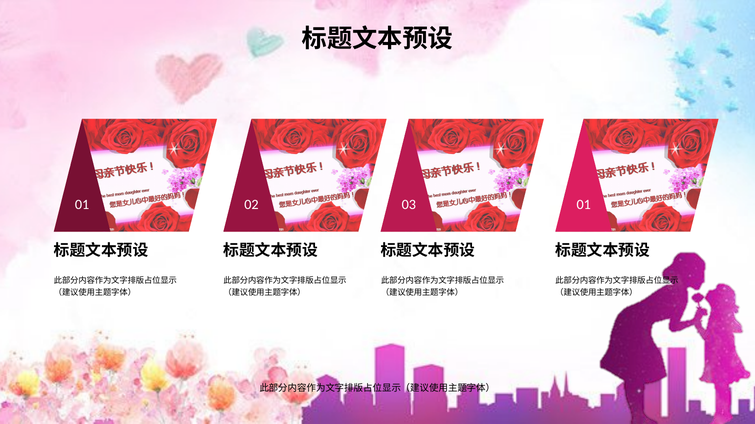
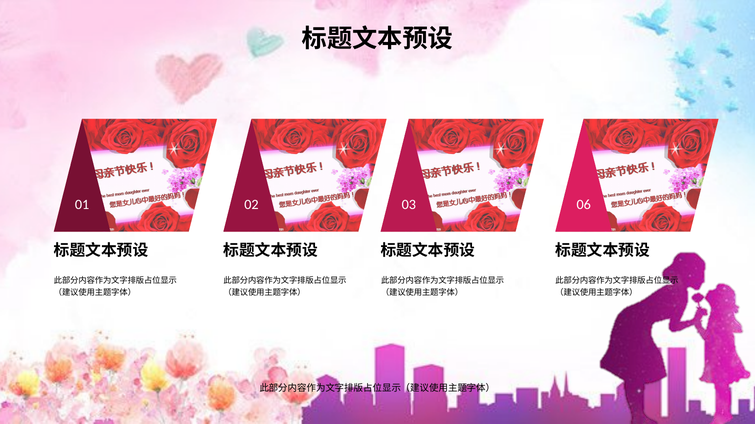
03 01: 01 -> 06 (584, 205)
